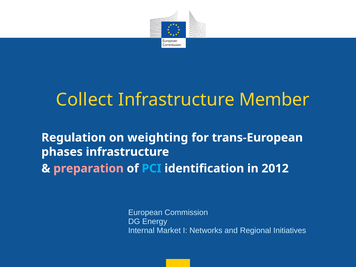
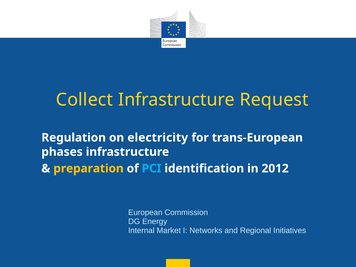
Member: Member -> Request (274, 100)
weighting: weighting -> electricity (158, 138)
preparation colour: pink -> yellow (89, 168)
